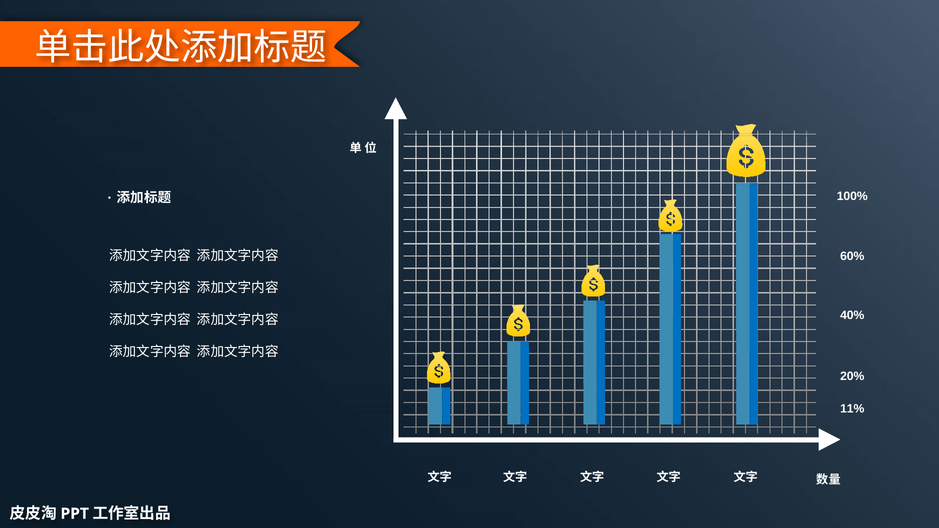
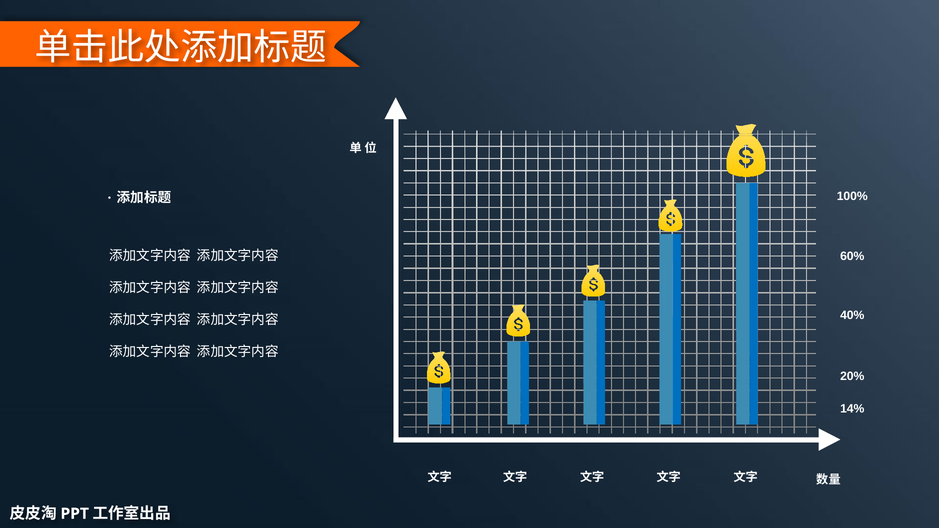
11%: 11% -> 14% (852, 409)
